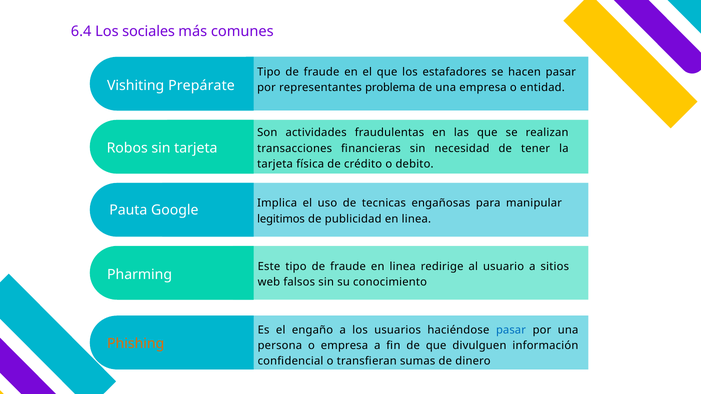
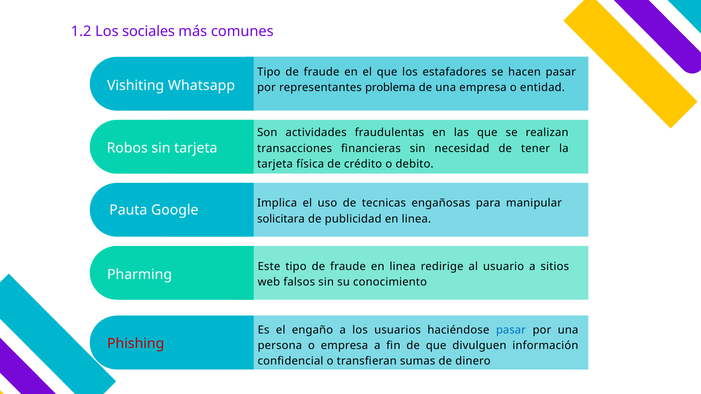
6.4: 6.4 -> 1.2 (81, 31)
Prepárate: Prepárate -> Whatsapp (201, 86)
legitimos: legitimos -> solicitara (281, 219)
Phishing colour: orange -> red (136, 344)
